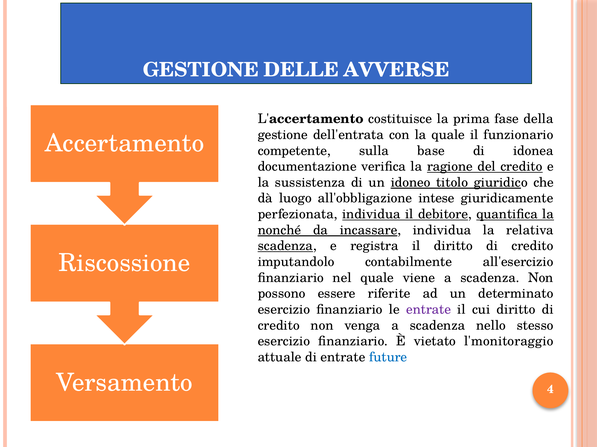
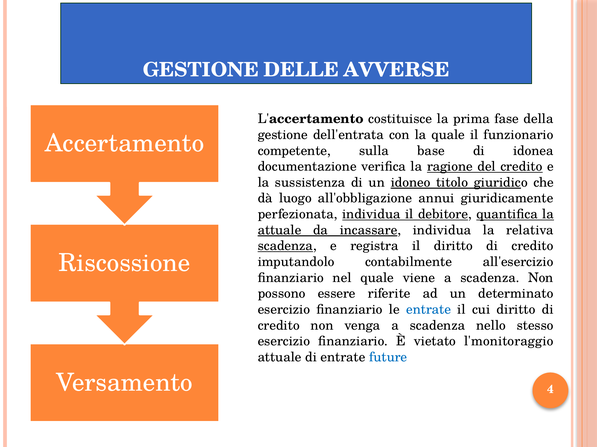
intese: intese -> annui (436, 199)
nonché: nonché -> attuale (280, 230)
entrate colour: purple -> blue (429, 310)
